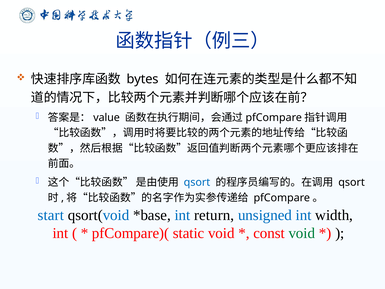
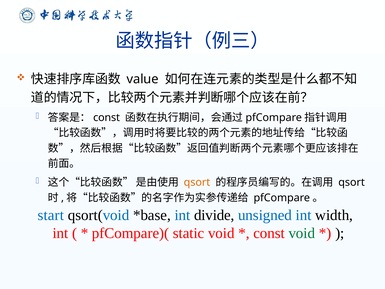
bytes: bytes -> value (143, 79)
value: value -> const (107, 117)
qsort colour: blue -> orange (197, 182)
return: return -> divide (214, 215)
